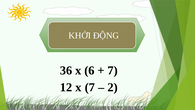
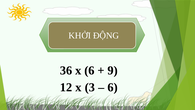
7: 7 -> 9 (113, 70)
x 7: 7 -> 3 (90, 87)
2: 2 -> 6 (113, 87)
